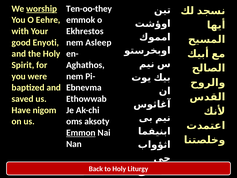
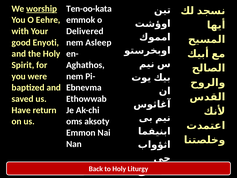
Ten-oo-they: Ten-oo-they -> Ten-oo-kata (89, 9)
Ekhrestos: Ekhrestos -> Delivered (85, 31)
nigom: nigom -> return (45, 110)
Emmon underline: present -> none (81, 133)
